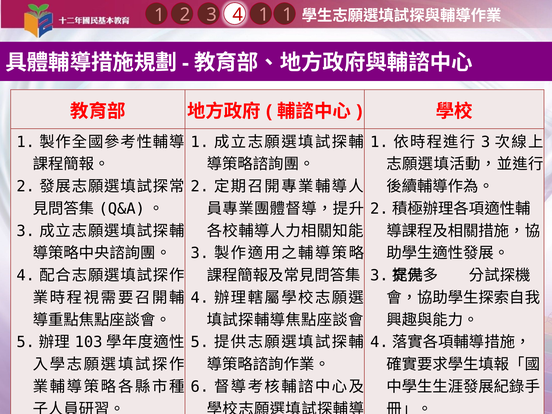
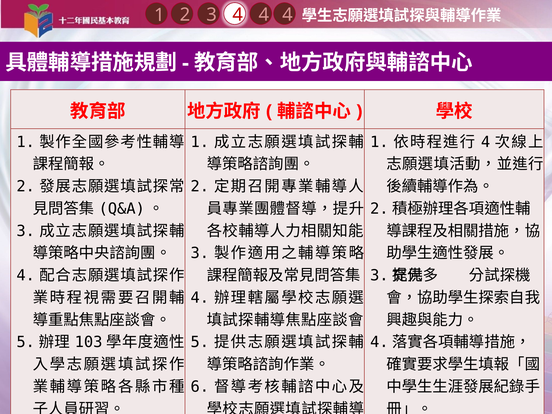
2 1: 1 -> 4 (264, 15)
3 1: 1 -> 4 (287, 15)
3: 3 -> 4 (486, 142)
